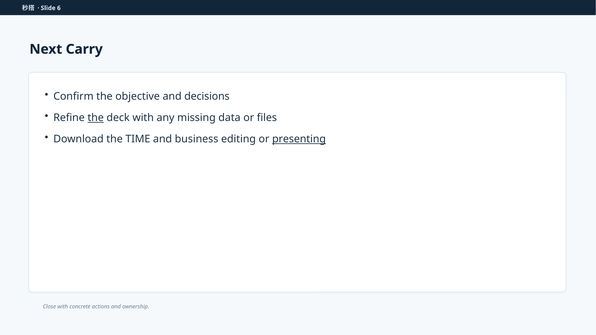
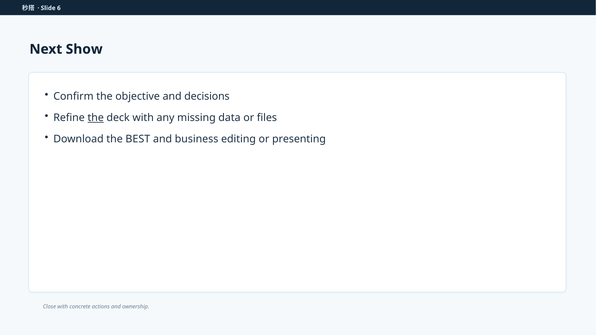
Carry: Carry -> Show (84, 49)
TIME: TIME -> BEST (138, 139)
presenting underline: present -> none (299, 139)
